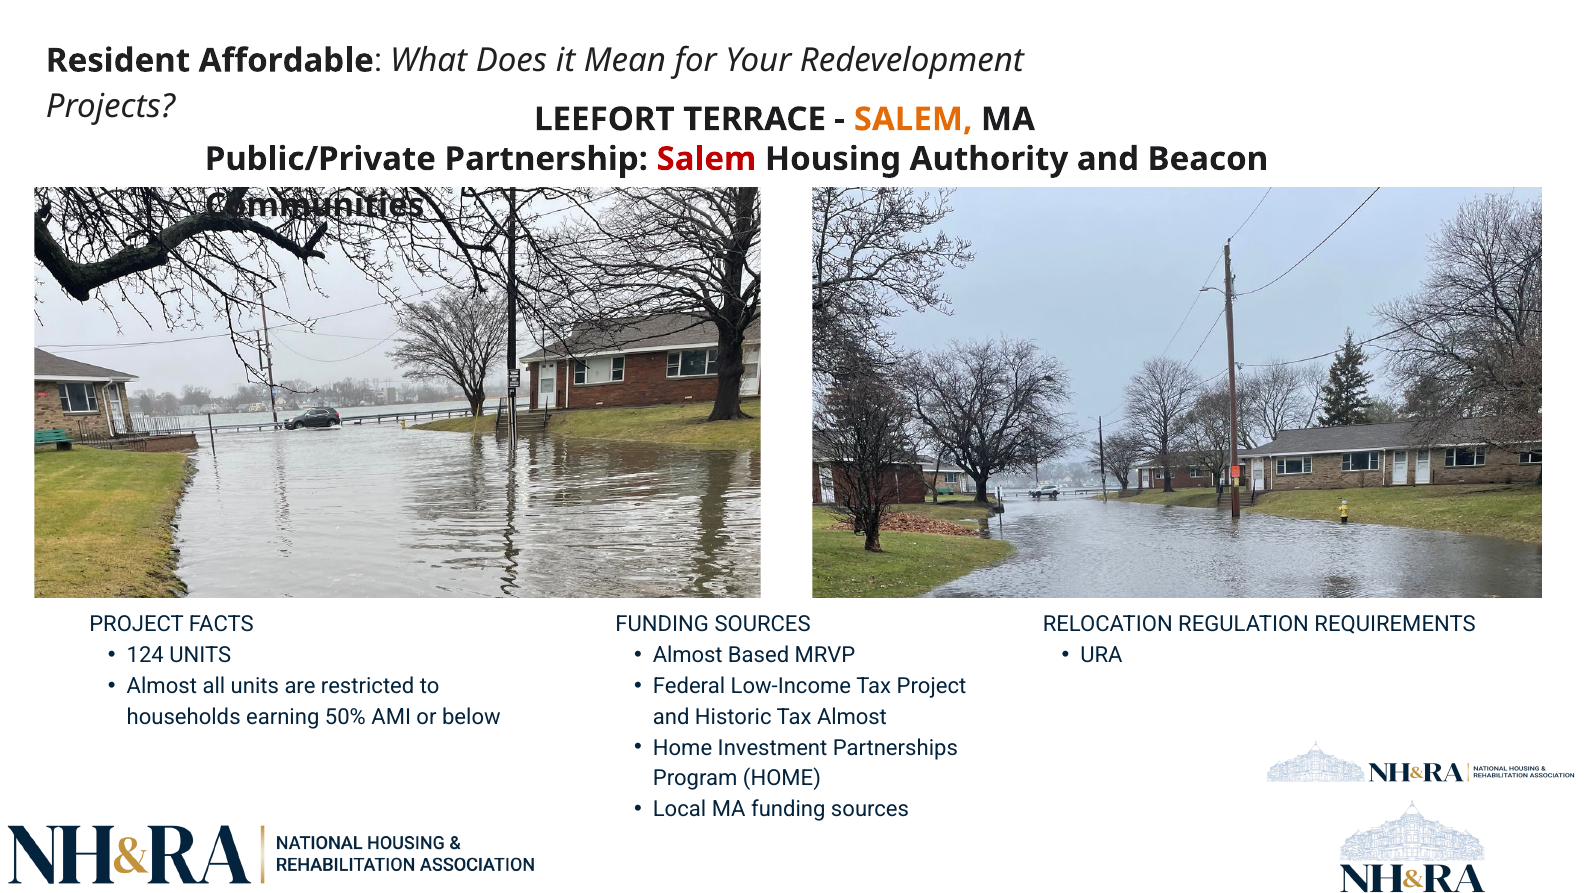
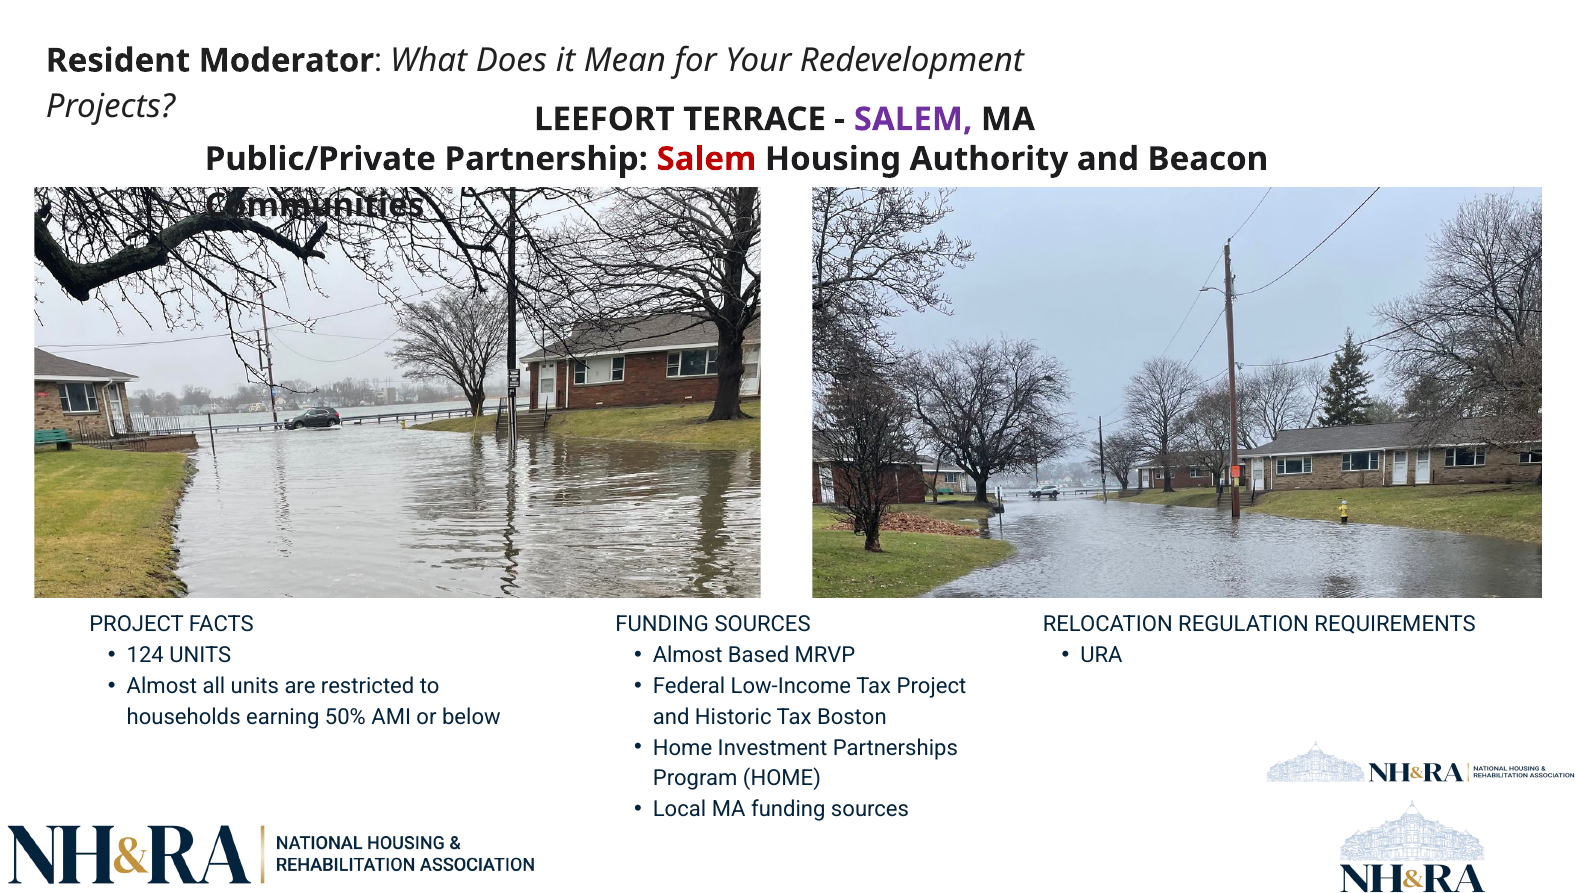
Affordable: Affordable -> Moderator (286, 61)
SALEM colour: orange -> purple (913, 119)
Tax Almost: Almost -> Boston (852, 717)
